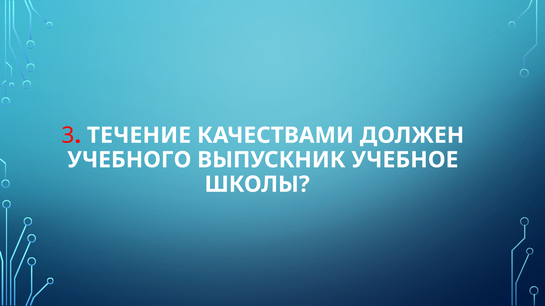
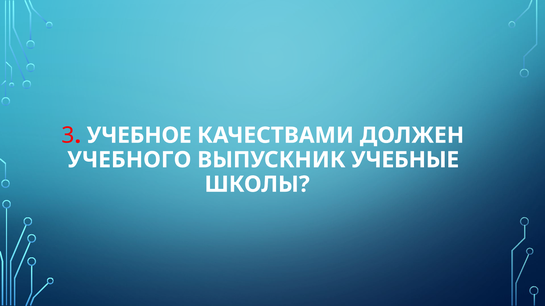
ТЕЧЕНИЕ: ТЕЧЕНИЕ -> УЧЕБНОЕ (139, 136)
УЧЕБНОЕ: УЧЕБНОЕ -> УЧЕБНЫЕ (405, 160)
